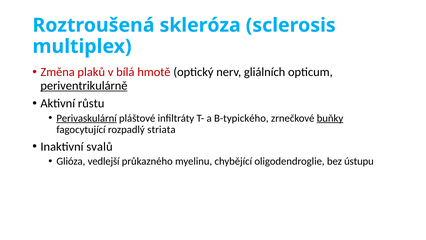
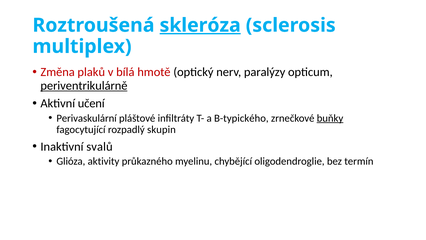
skleróza underline: none -> present (200, 25)
gliálních: gliálních -> paralýzy (265, 72)
růstu: růstu -> učení (91, 103)
Perivaskulární underline: present -> none (87, 118)
striata: striata -> skupin (161, 129)
vedlejší: vedlejší -> aktivity (104, 161)
ústupu: ústupu -> termín (359, 161)
